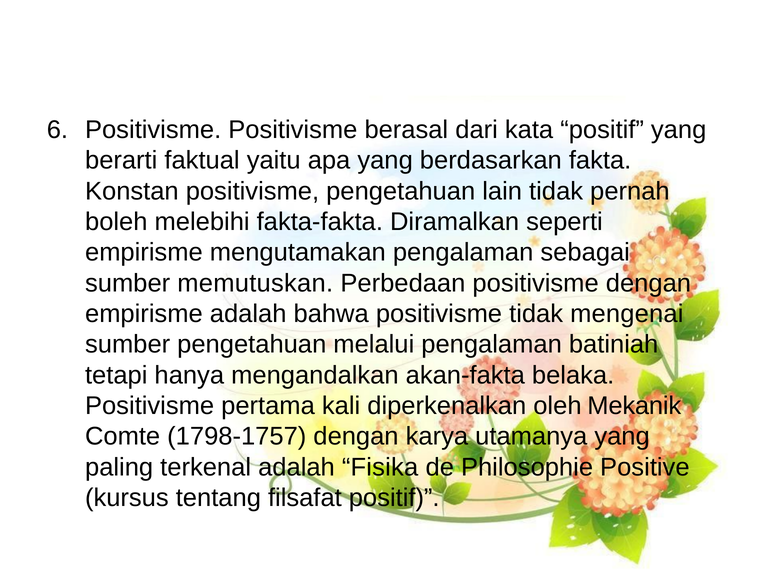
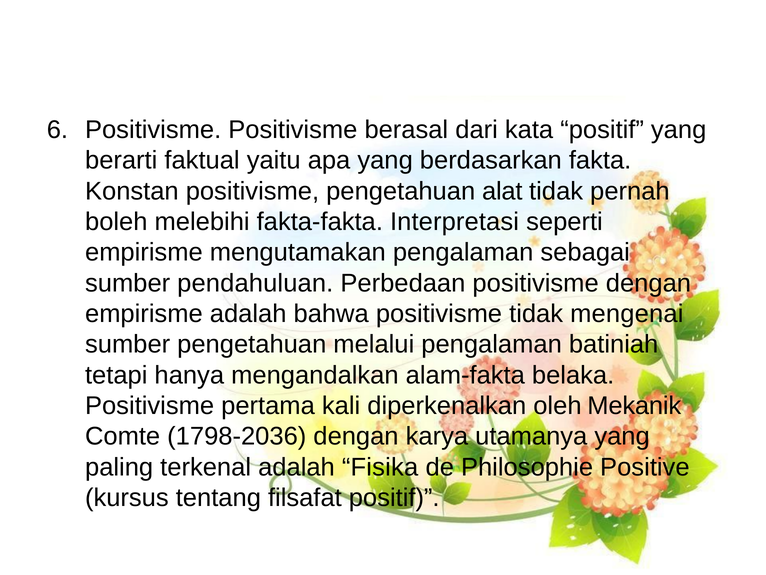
lain: lain -> alat (502, 191)
Diramalkan: Diramalkan -> Interpretasi (455, 222)
memutuskan: memutuskan -> pendahuluan (255, 283)
akan-fakta: akan-fakta -> alam-fakta (465, 375)
1798-1757: 1798-1757 -> 1798-2036 (237, 436)
